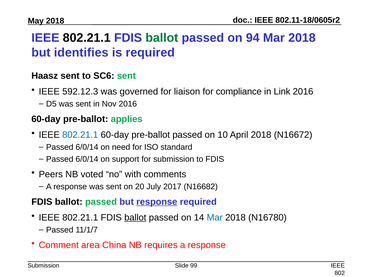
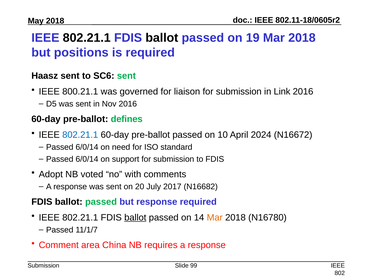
ballot colour: green -> black (162, 38)
94: 94 -> 19 (253, 38)
identifies: identifies -> positions (81, 53)
592.12.3: 592.12.3 -> 800.21.1 (80, 91)
liaison for compliance: compliance -> submission (239, 91)
applies: applies -> defines (127, 119)
April 2018: 2018 -> 2024 (261, 135)
Peers: Peers -> Adopt (51, 174)
response underline: present -> none (157, 202)
Mar colour: blue -> orange (215, 217)
